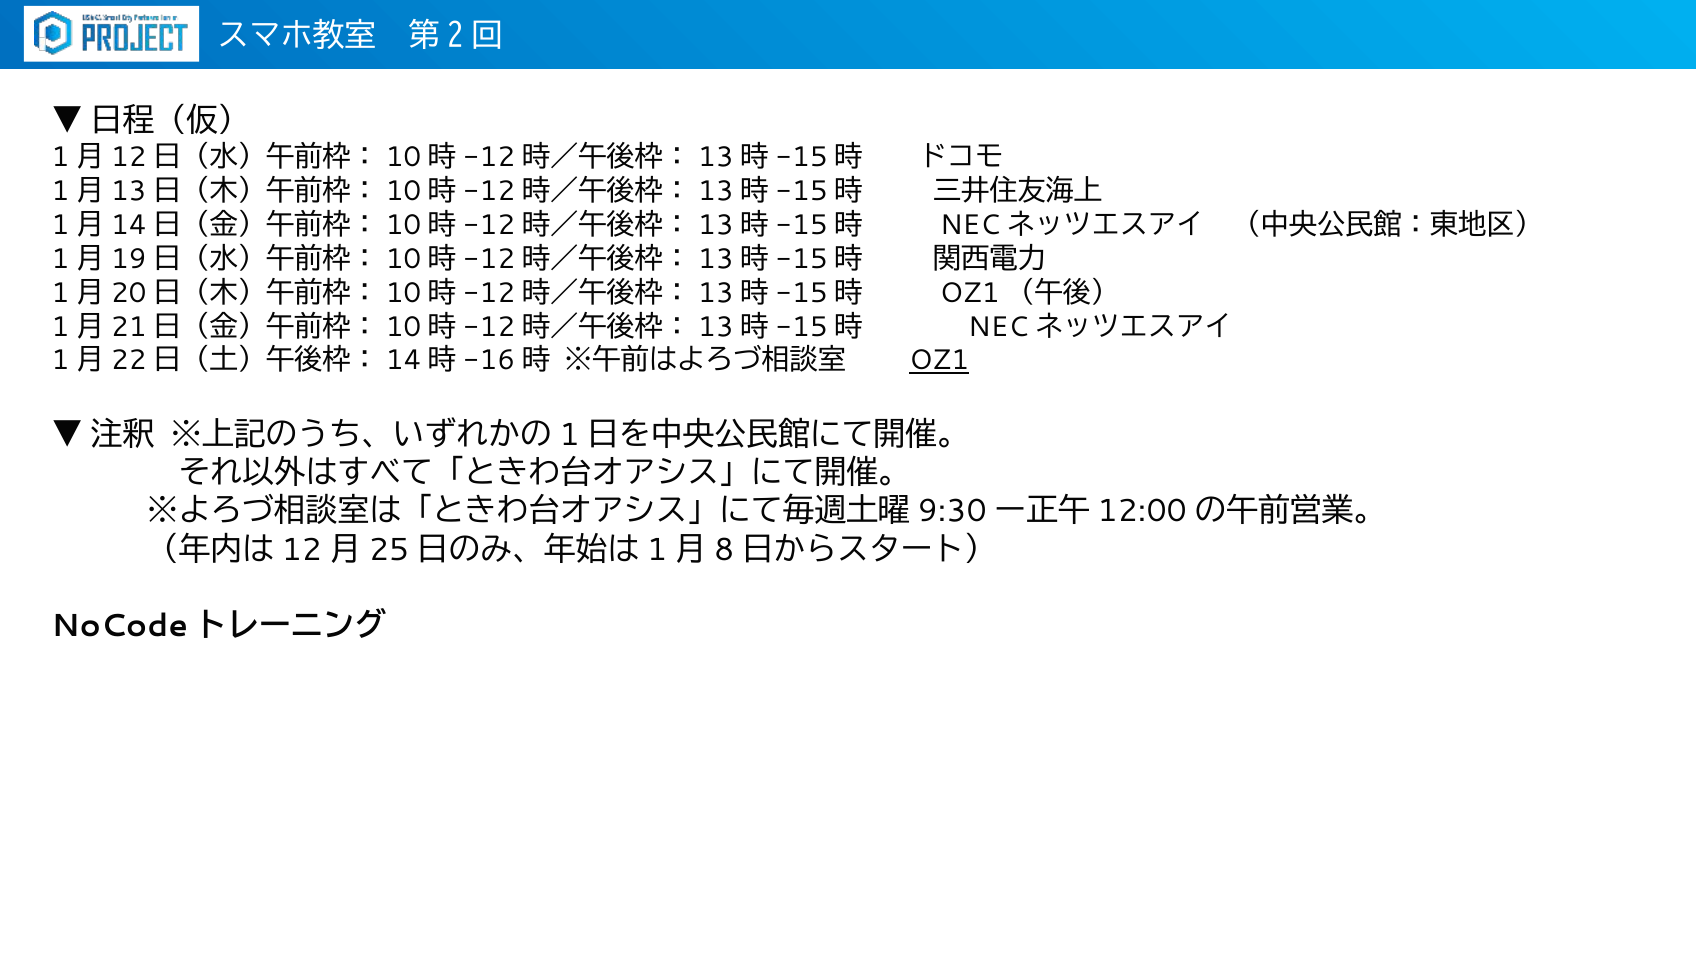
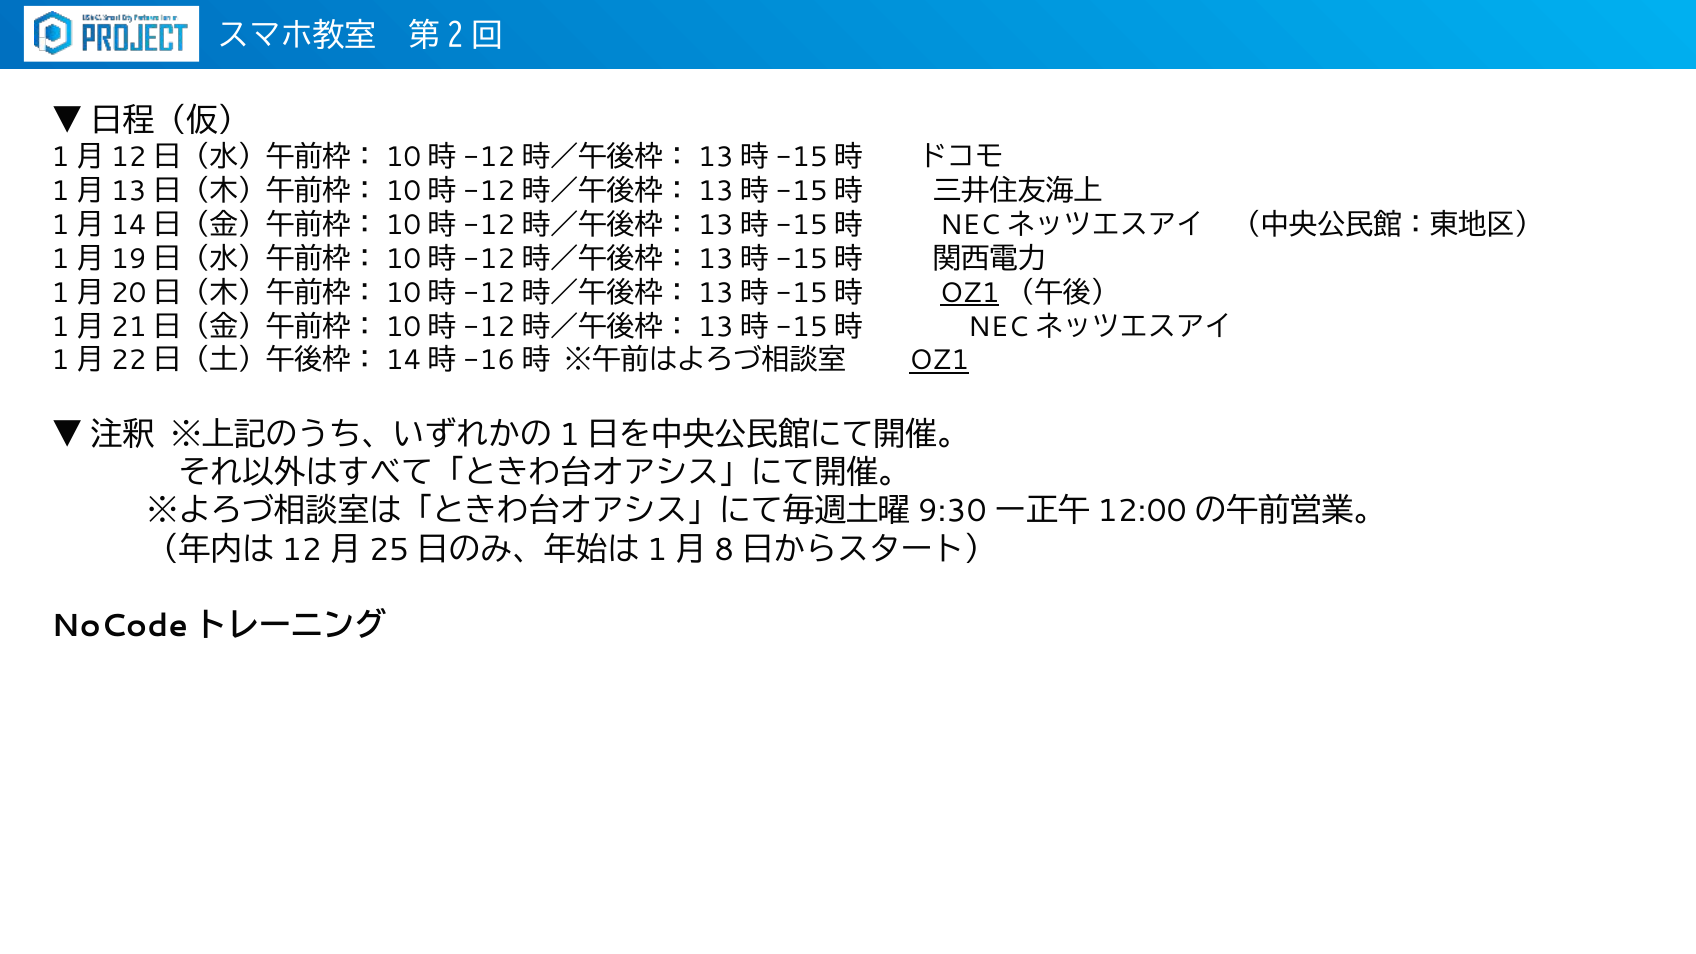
OZ1 underline: none -> present (970, 293)
